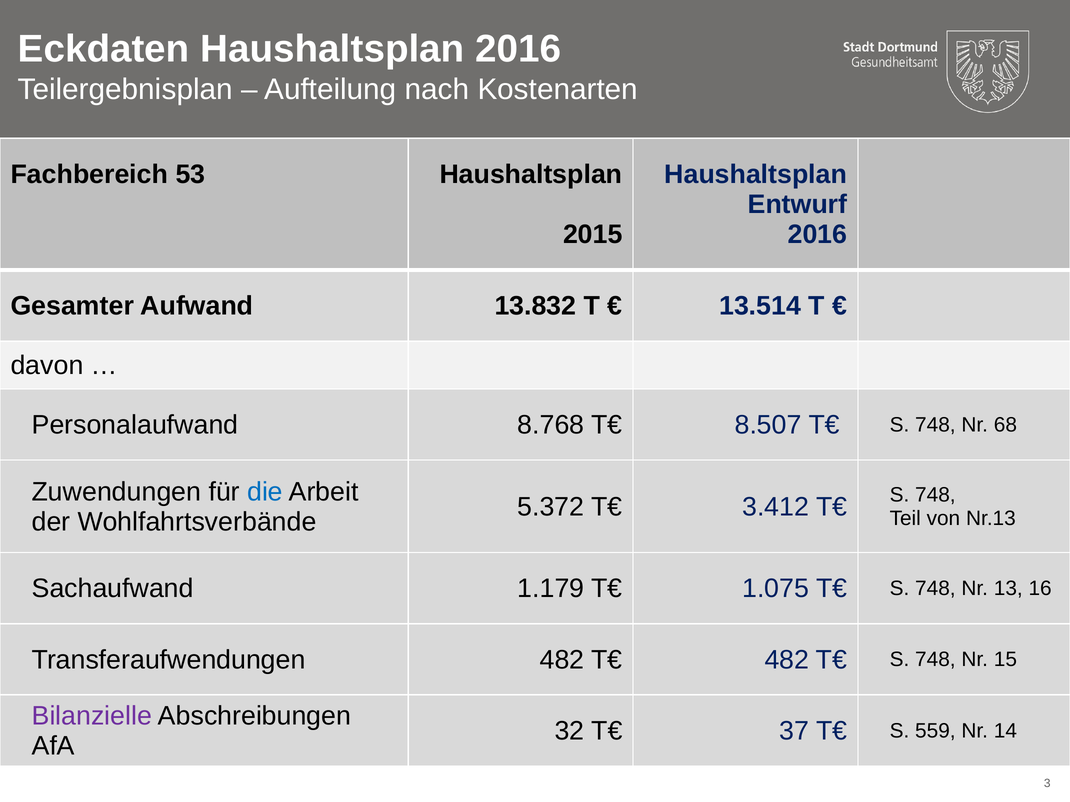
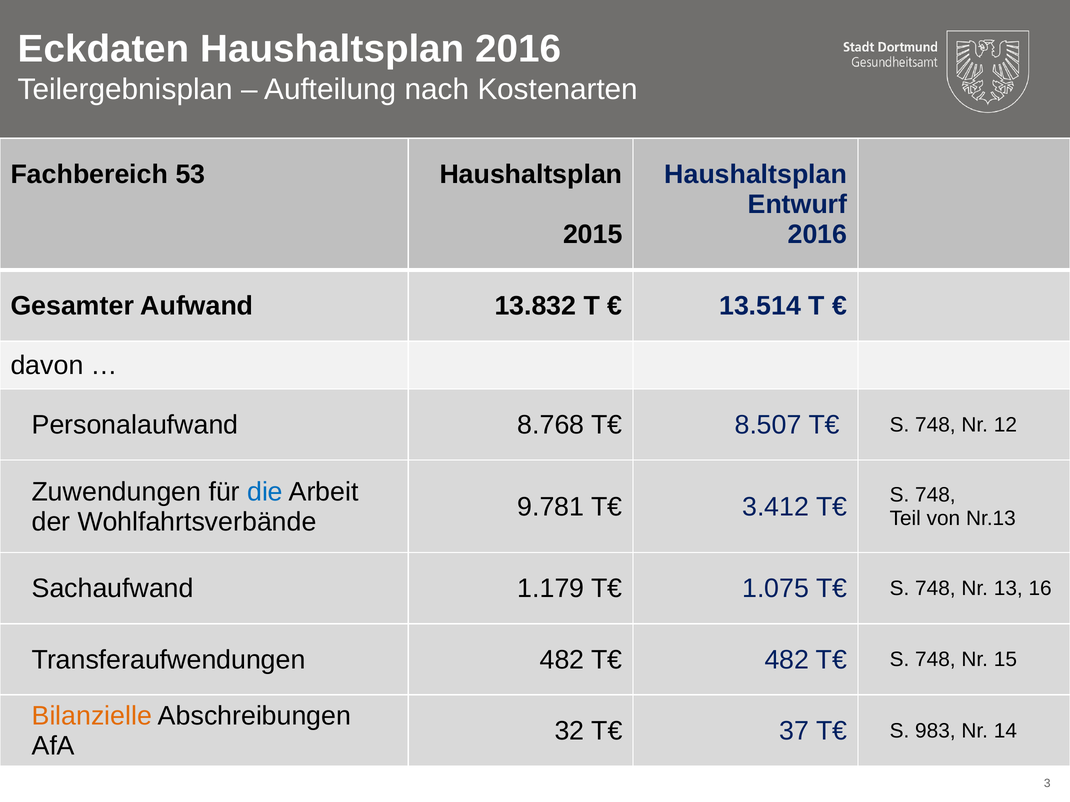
68: 68 -> 12 (1005, 425)
5.372: 5.372 -> 9.781 (551, 507)
Bilanzielle colour: purple -> orange (92, 716)
559: 559 -> 983 (935, 731)
